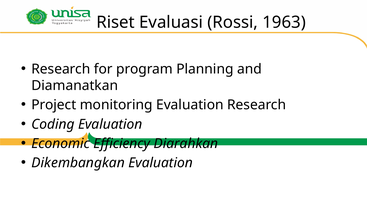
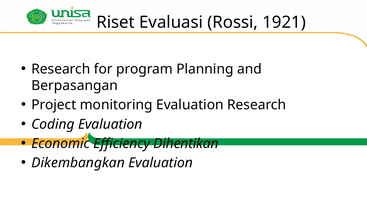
1963: 1963 -> 1921 (284, 22)
Diamanatkan: Diamanatkan -> Berpasangan (75, 85)
Diarahkan: Diarahkan -> Dihentikan (186, 143)
